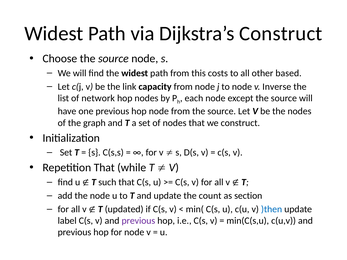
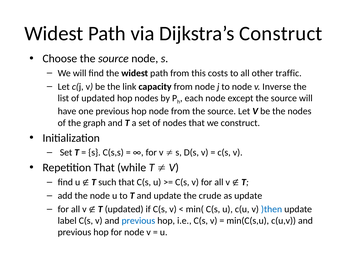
based: based -> traffic (289, 73)
of network: network -> updated (98, 98)
count: count -> crude (210, 196)
as section: section -> update (248, 196)
previous colour: purple -> blue (138, 221)
